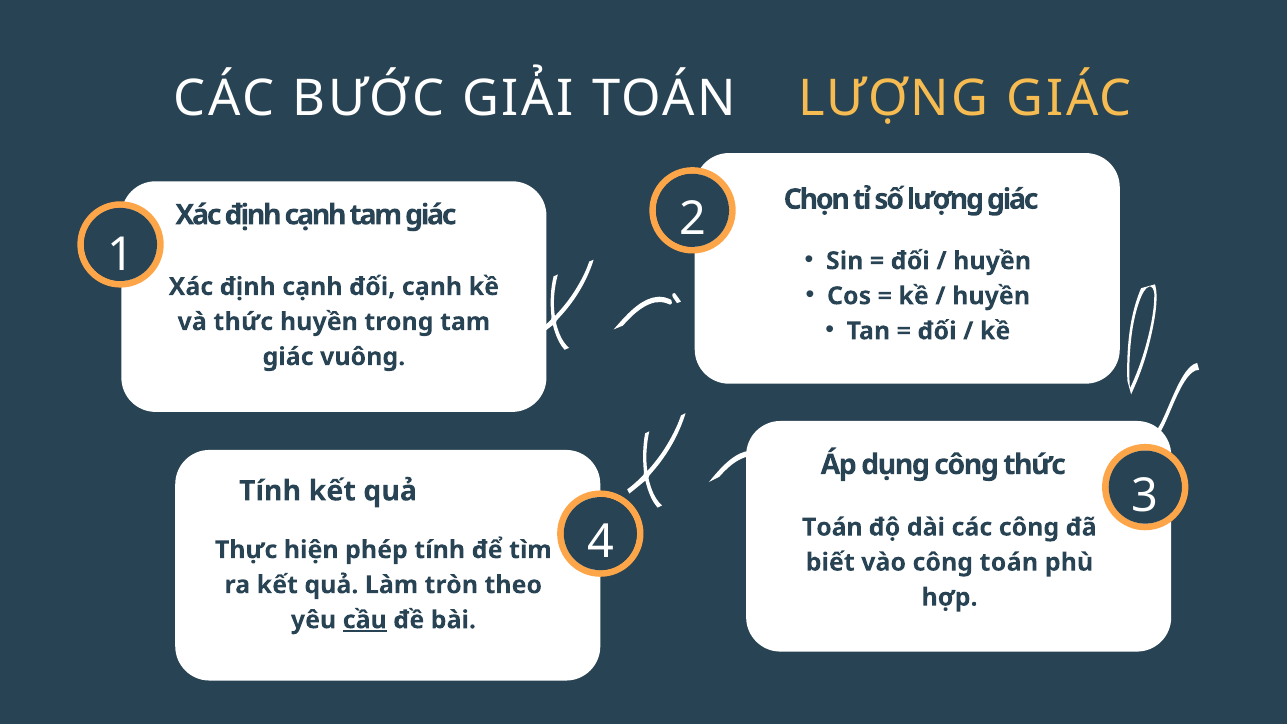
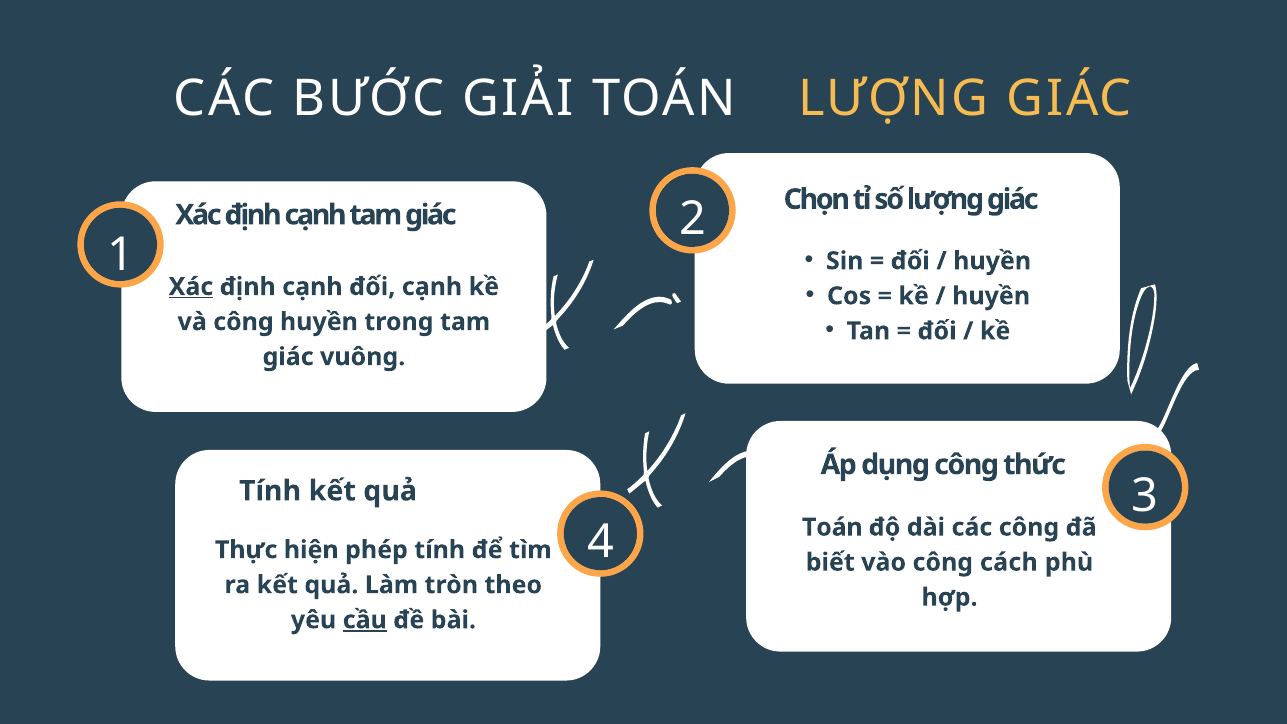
Xác underline: none -> present (191, 287)
và thức: thức -> công (243, 322)
công toán: toán -> cách (1009, 562)
